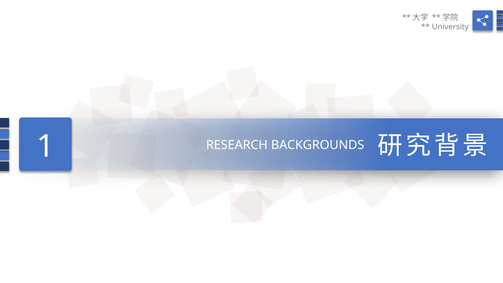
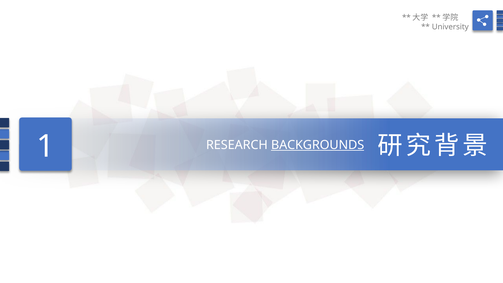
BACKGROUNDS underline: none -> present (318, 145)
